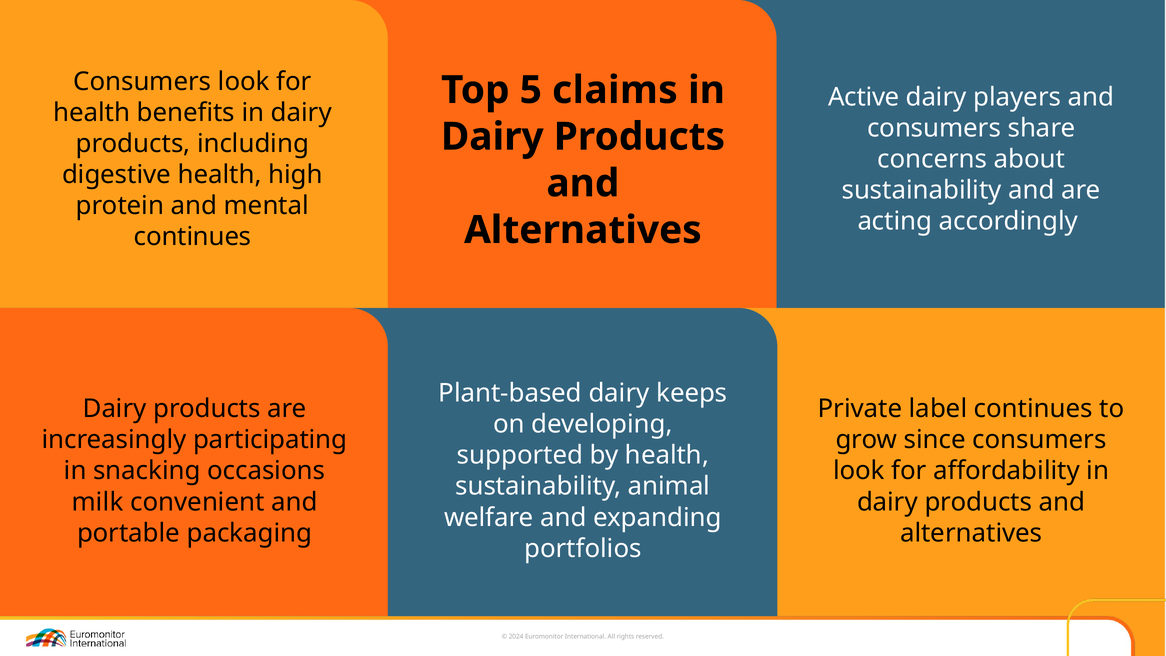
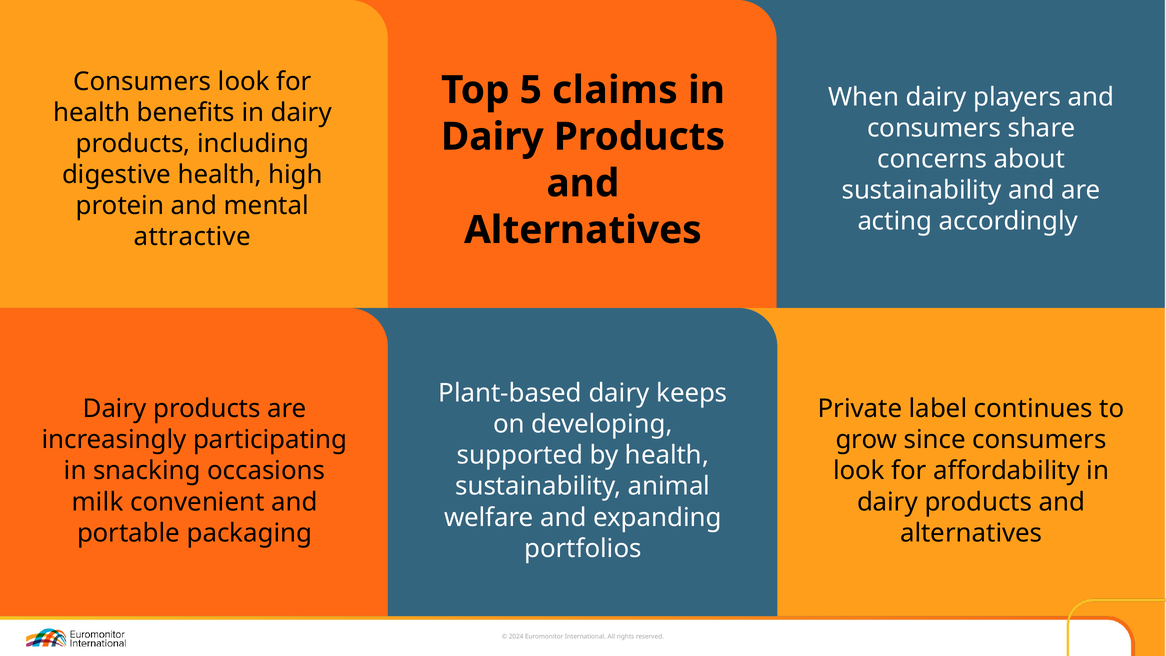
Active: Active -> When (864, 97)
continues: continues -> attractive (192, 237)
